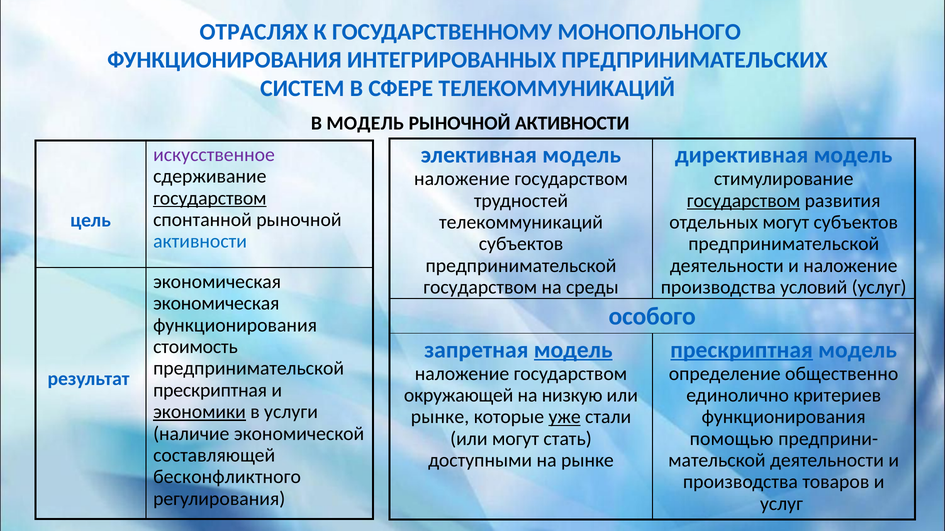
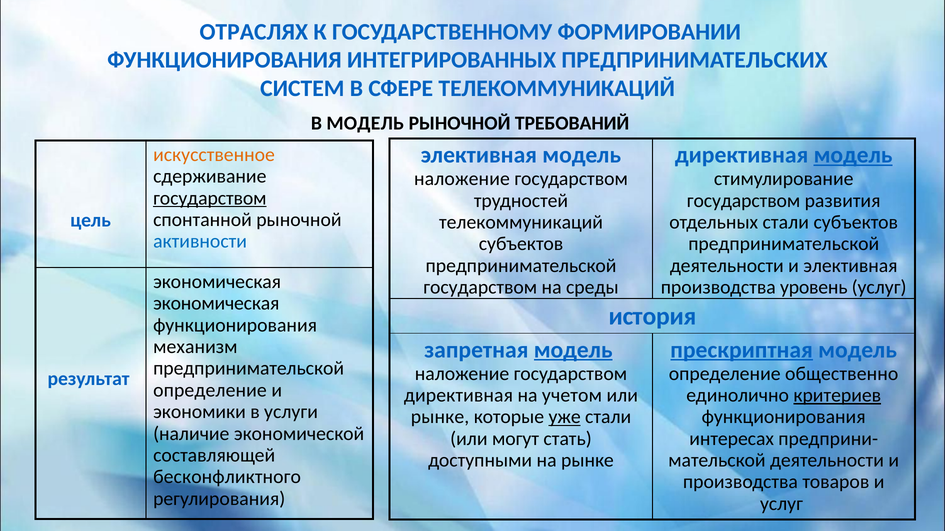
МОНОПОЛЬНОГО: МОНОПОЛЬНОГО -> ФОРМИРОВАНИИ (649, 32)
АКТИВНОСТИ: АКТИВНОСТИ -> ТРЕБОВАНИЙ (572, 123)
модель underline: none -> present (853, 155)
искусственное colour: purple -> orange (214, 155)
государством underline: present -> none (744, 201)
отдельных могут: могут -> стали (786, 222)
и наложение: наложение -> элективная (850, 266)
условий: условий -> уровень (814, 288)
особого: особого -> история (652, 317)
стоимость: стоимость -> механизм (195, 347)
прескриптная: прескриптная -> определение (210, 391)
окружающей: окружающей -> директивная (458, 396)
низкую: низкую -> учетом (572, 396)
критериев underline: none -> present (837, 396)
экономики underline: present -> none (199, 412)
помощью: помощью -> интересах (732, 439)
